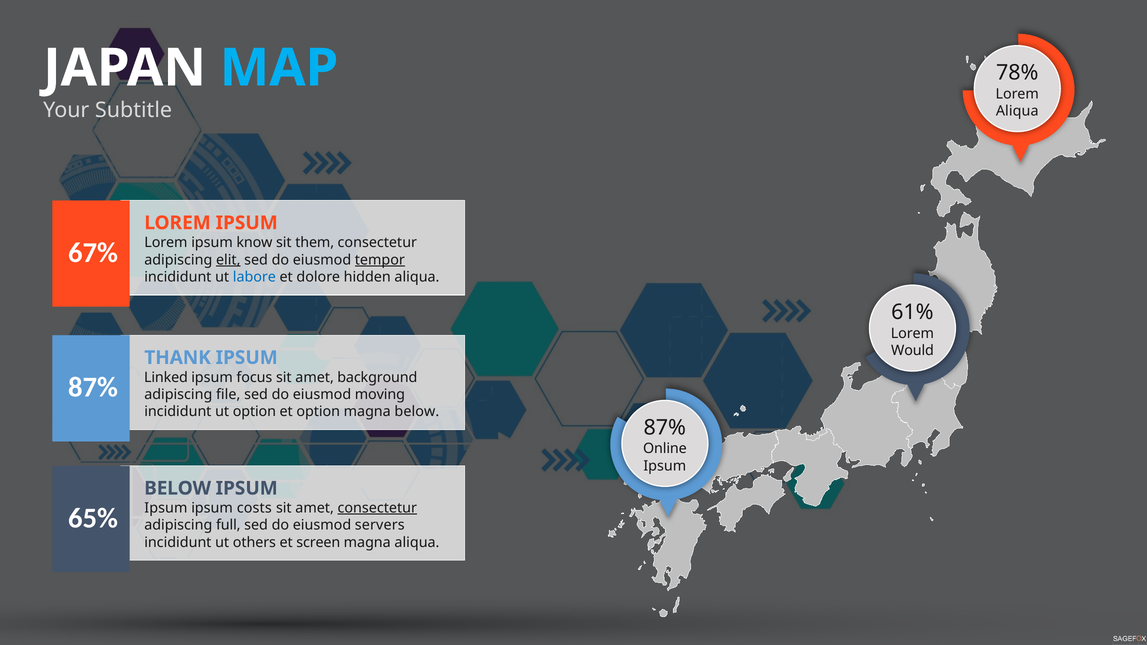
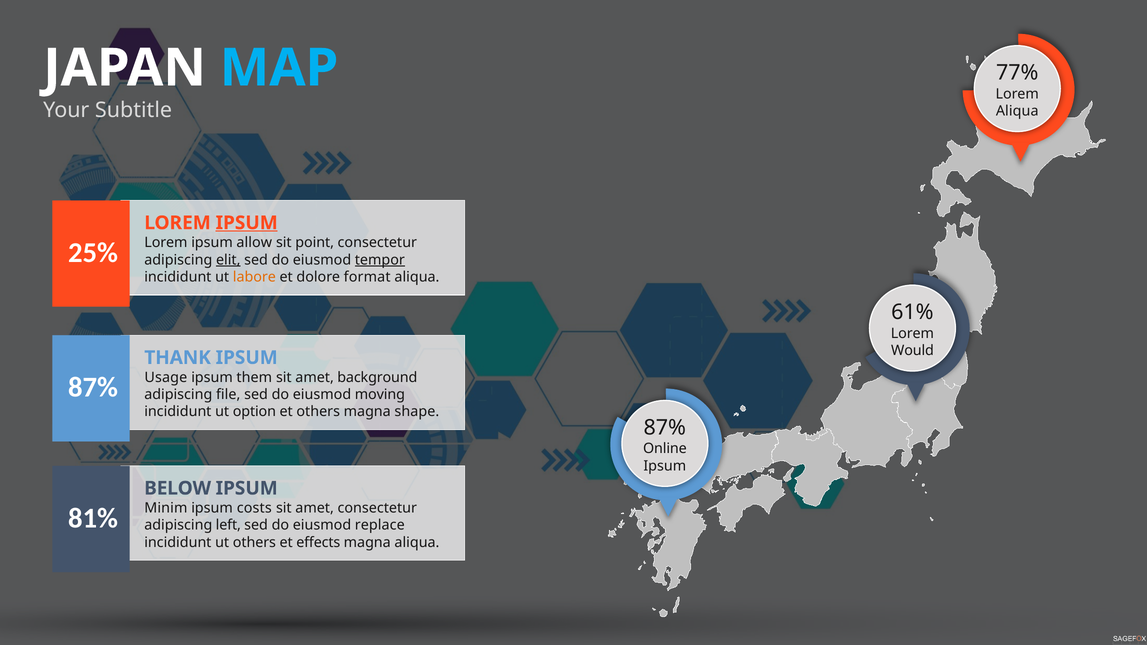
78%: 78% -> 77% (1017, 73)
IPSUM underline: none -> present (247, 223)
know: know -> allow (254, 243)
them: them -> point (315, 243)
67%: 67% -> 25% (93, 253)
labore colour: blue -> orange (254, 277)
hidden: hidden -> format (367, 277)
Linked: Linked -> Usage (166, 377)
focus: focus -> them (254, 377)
et option: option -> others (318, 412)
magna below: below -> shape (417, 412)
Ipsum: Ipsum -> Minim (166, 508)
consectetur underline: present -> none (377, 508)
65%: 65% -> 81% (93, 518)
full: full -> left (228, 525)
servers: servers -> replace (380, 525)
screen: screen -> effects (318, 543)
